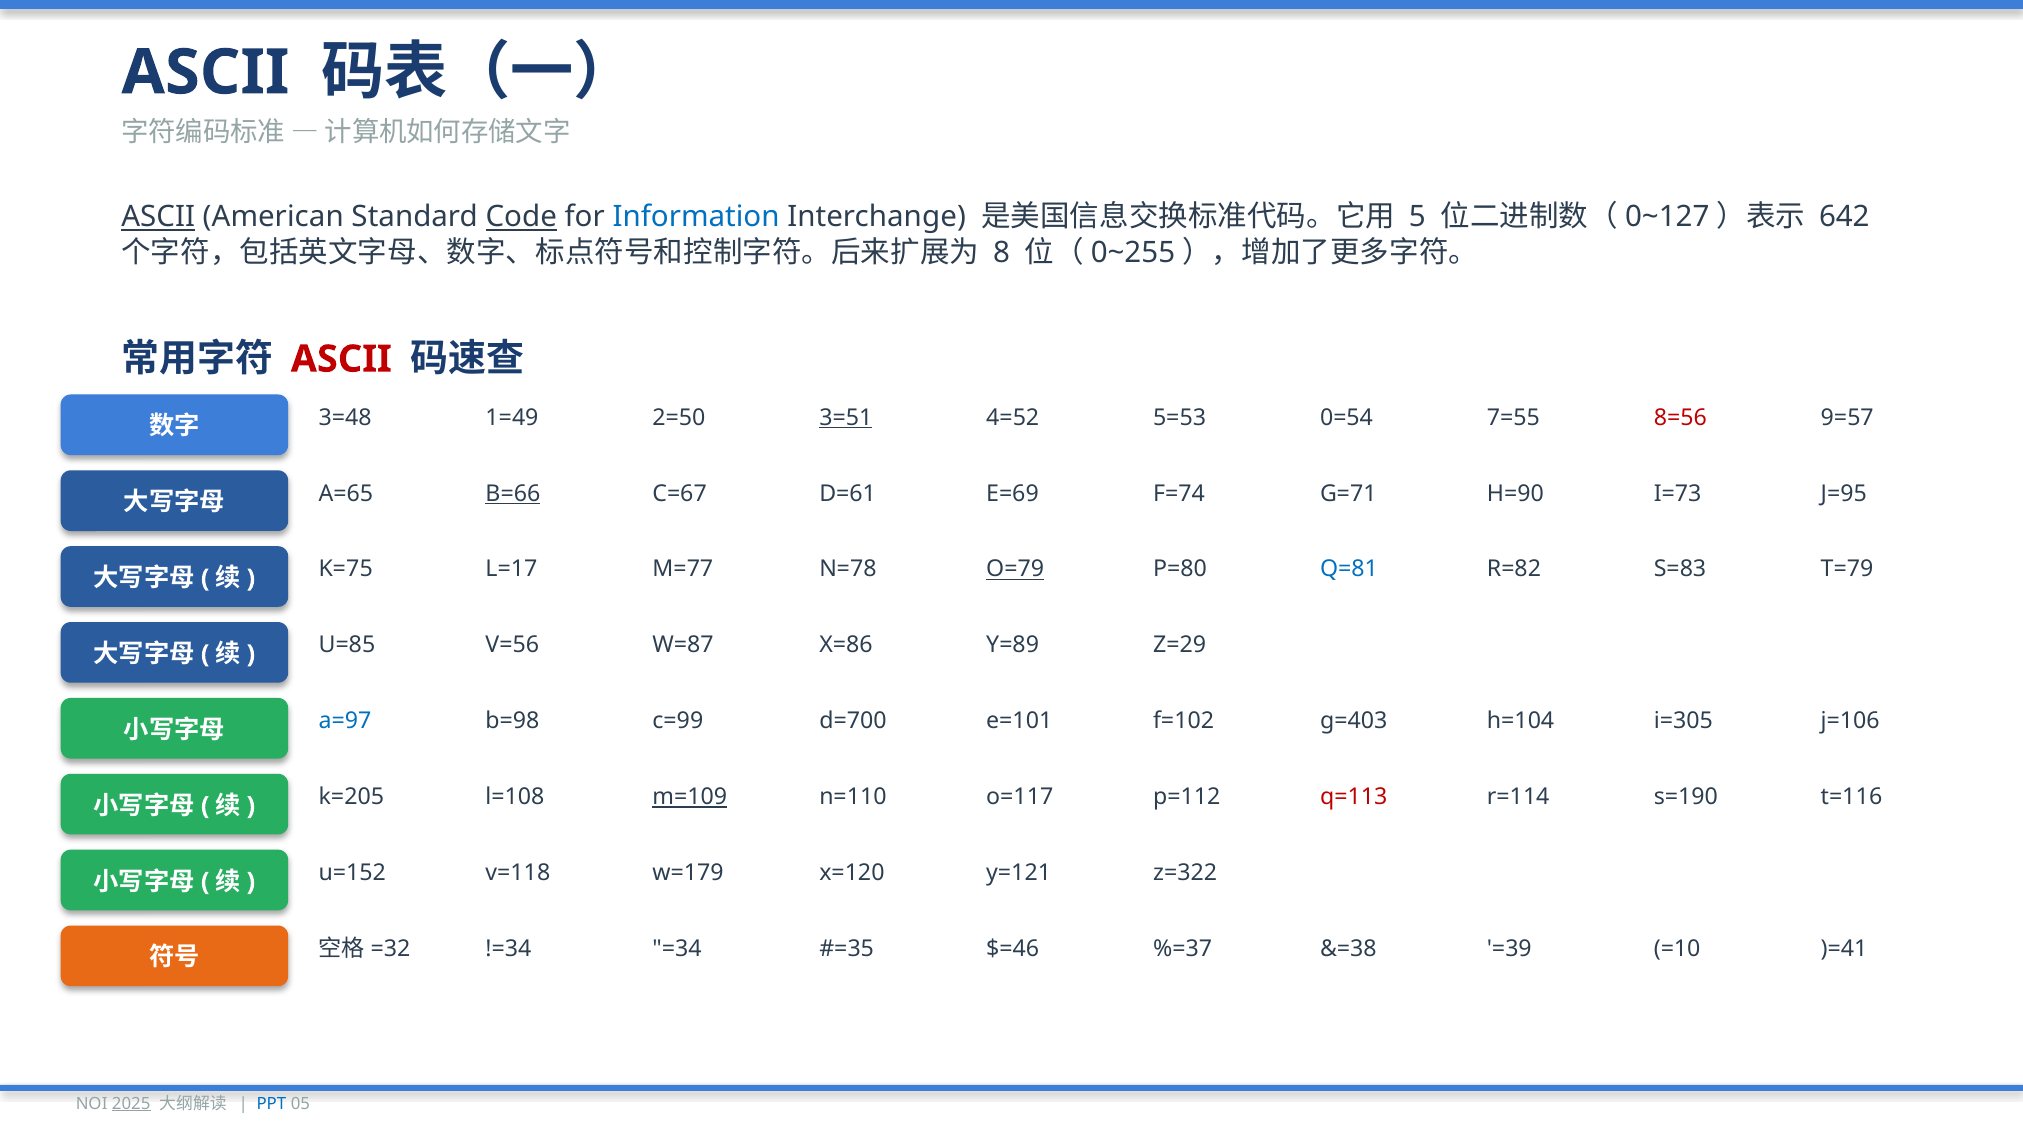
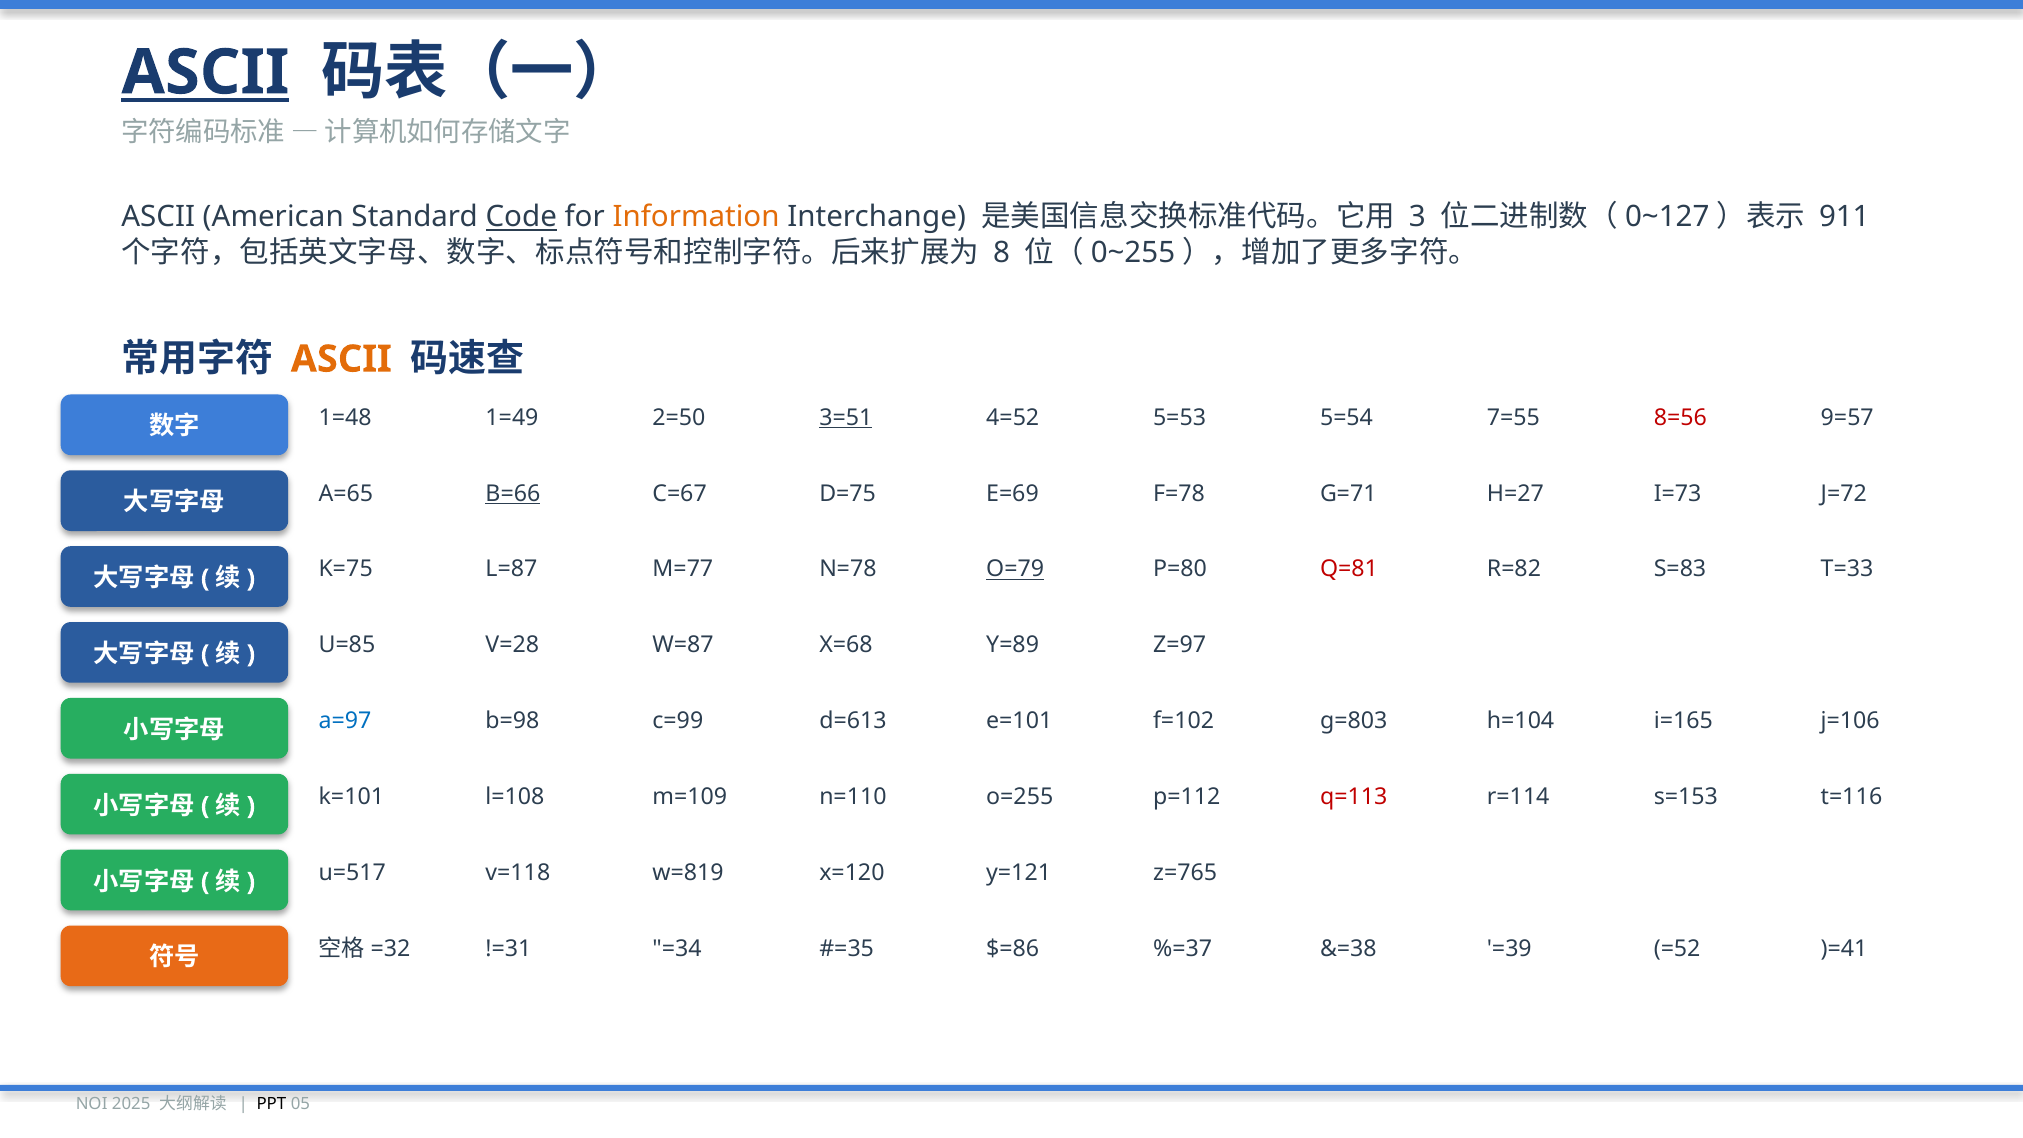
ASCII underline: none -> present (205, 73)
ASCII underline: present -> none (158, 217)
Information colour: blue -> orange (696, 217)
5: 5 -> 3 (1417, 217)
642: 642 -> 911 (1844, 217)
ASCII colour: red -> orange (341, 359)
3=48: 3=48 -> 1=48 (345, 418)
0=54: 0=54 -> 5=54 (1347, 418)
D=61: D=61 -> D=75 (848, 493)
F=74: F=74 -> F=78 (1179, 493)
H=90: H=90 -> H=27 (1515, 493)
J=95: J=95 -> J=72 (1844, 493)
L=17: L=17 -> L=87 (511, 569)
Q=81 colour: blue -> red (1349, 569)
T=79: T=79 -> T=33 (1847, 569)
V=56: V=56 -> V=28 (512, 645)
X=86: X=86 -> X=68 (846, 645)
Z=29: Z=29 -> Z=97 (1180, 645)
d=700: d=700 -> d=613 (853, 721)
g=403: g=403 -> g=803 (1354, 721)
i=305: i=305 -> i=165 (1683, 721)
k=205: k=205 -> k=101 (351, 797)
m=109 underline: present -> none (690, 797)
o=117: o=117 -> o=255 (1020, 797)
s=190: s=190 -> s=153 (1686, 797)
u=152: u=152 -> u=517 (352, 873)
w=179: w=179 -> w=819 (688, 873)
z=322: z=322 -> z=765 (1185, 873)
!=34: !=34 -> !=31 (508, 949)
$=46: $=46 -> $=86 (1013, 949)
=10: =10 -> =52 (1677, 949)
2025 underline: present -> none (131, 1104)
PPT colour: blue -> black (271, 1104)
